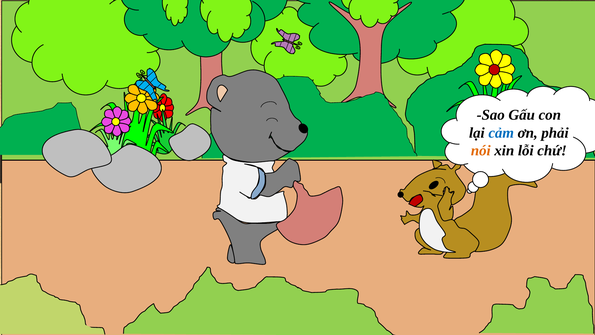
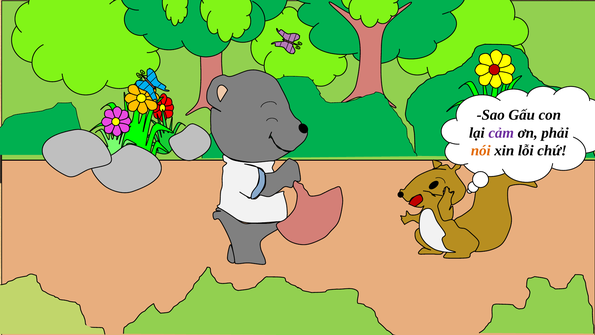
cảm colour: blue -> purple (501, 133)
